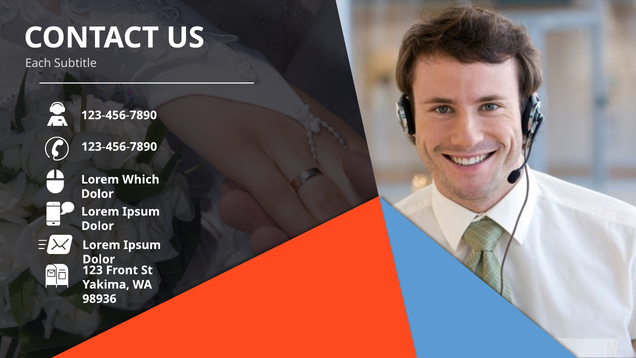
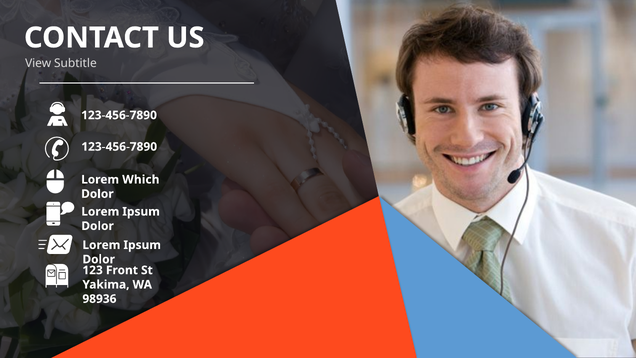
Each: Each -> View (38, 63)
